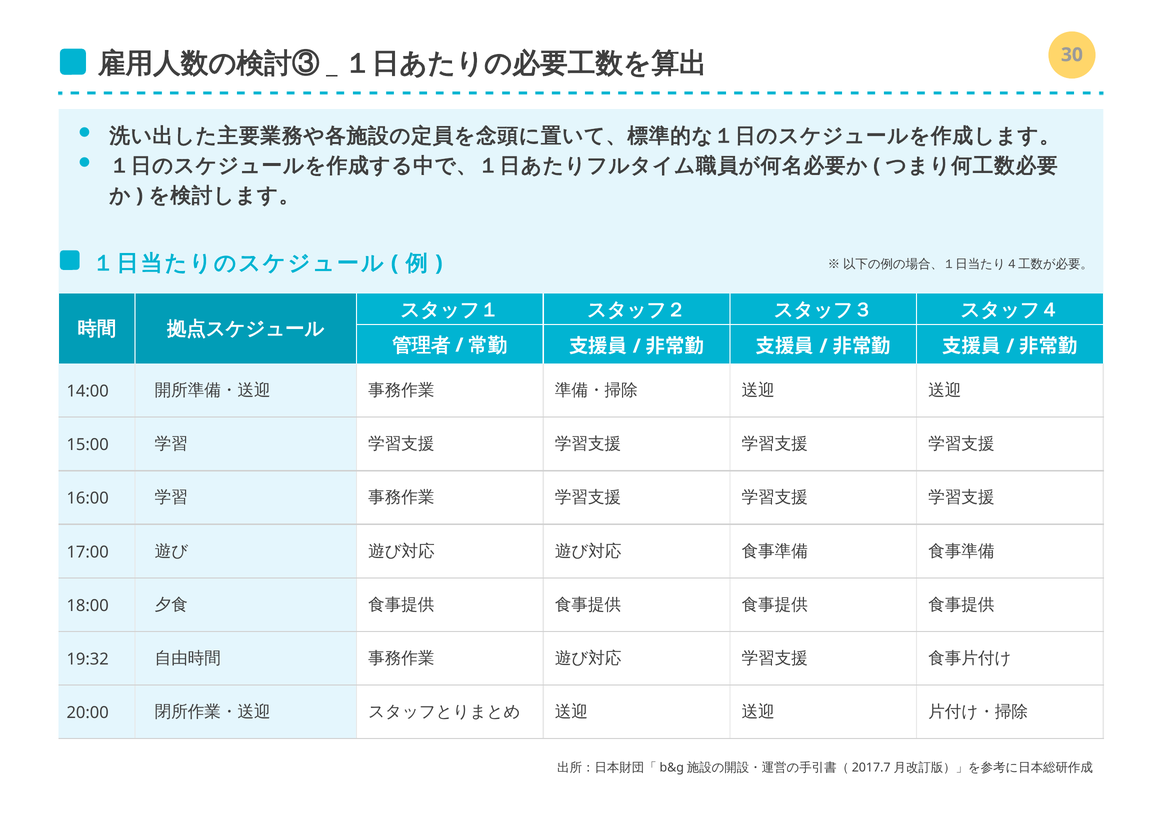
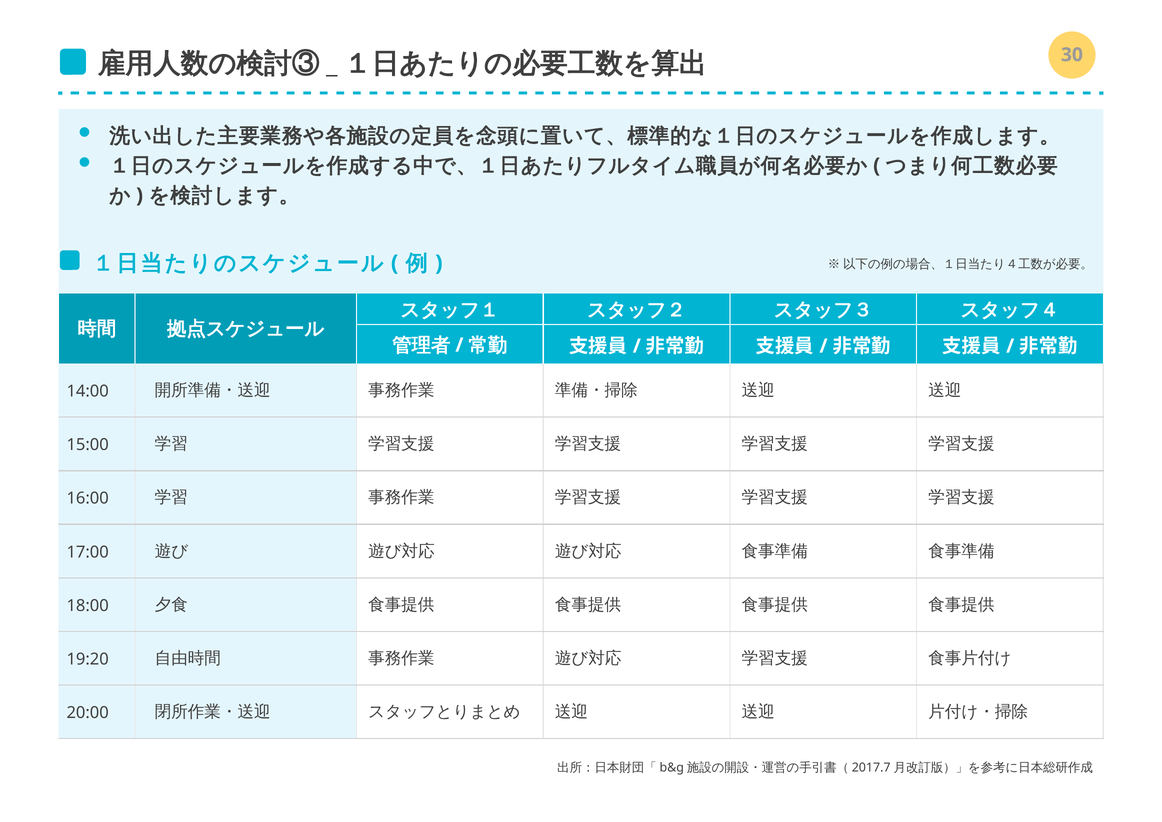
19:32: 19:32 -> 19:20 (88, 659)
